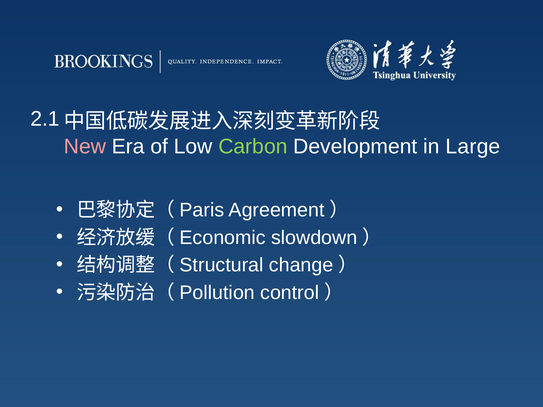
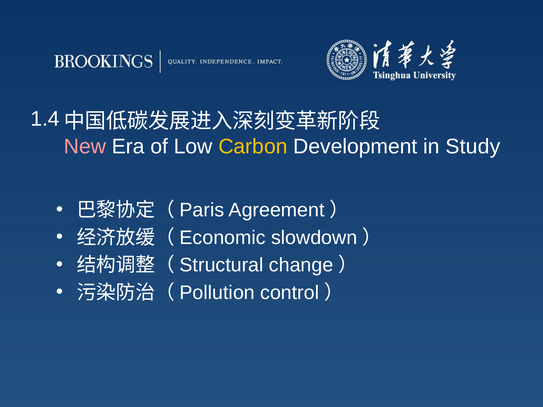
2.1: 2.1 -> 1.4 (45, 119)
Carbon colour: light green -> yellow (253, 146)
Large: Large -> Study (473, 146)
